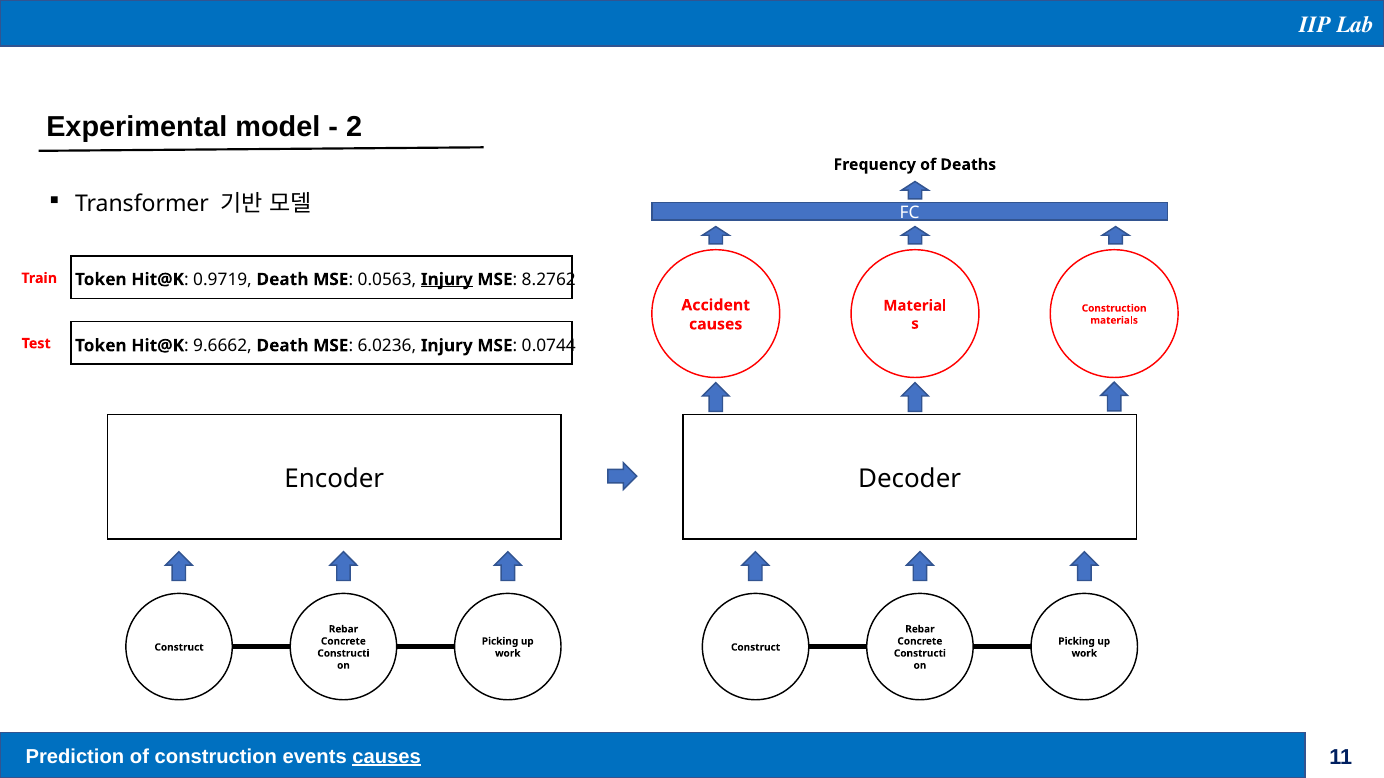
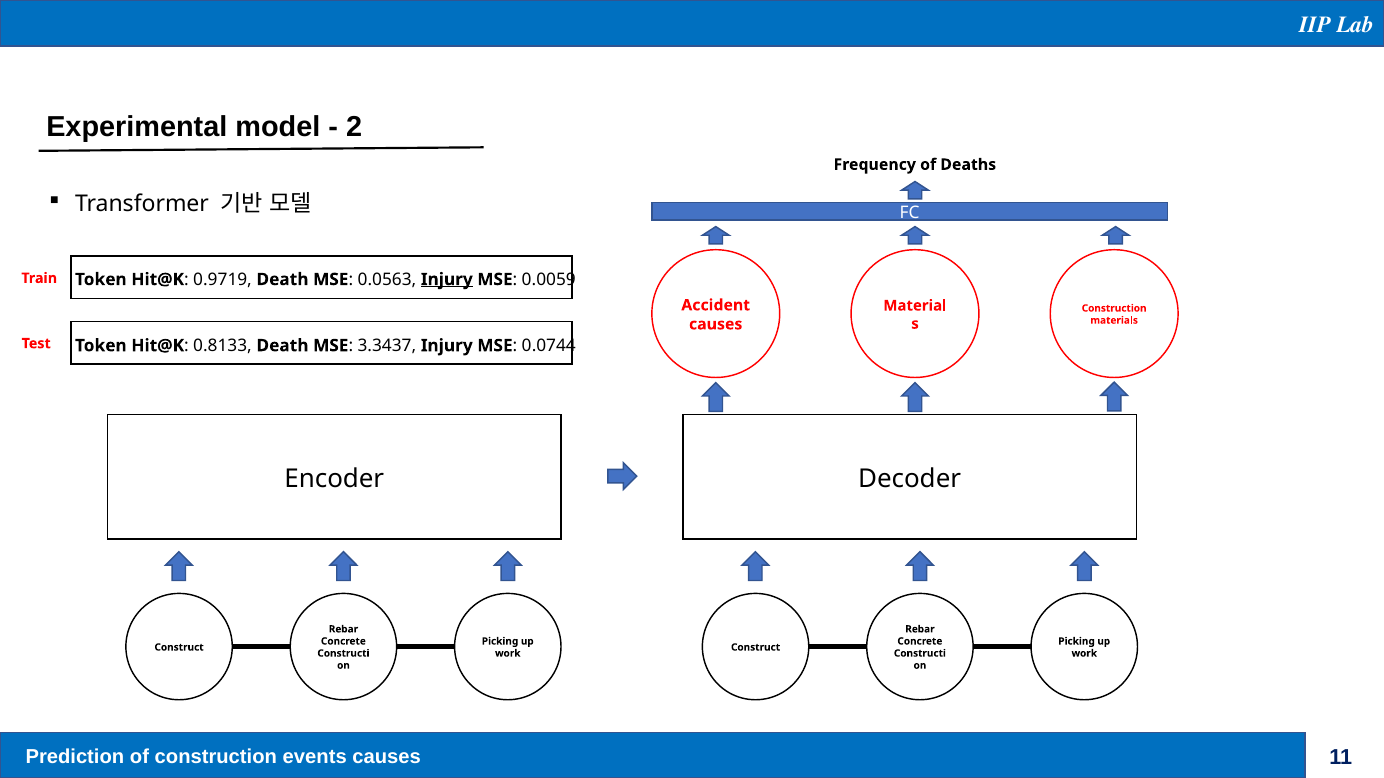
8.2762: 8.2762 -> 0.0059 (549, 280)
9.6662: 9.6662 -> 0.8133 (223, 346)
6.0236: 6.0236 -> 3.3437 (387, 346)
causes underline: present -> none (387, 757)
